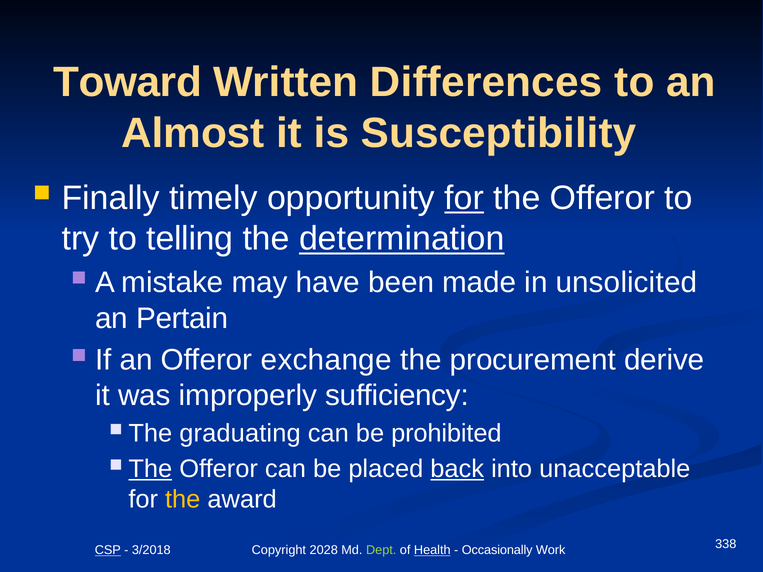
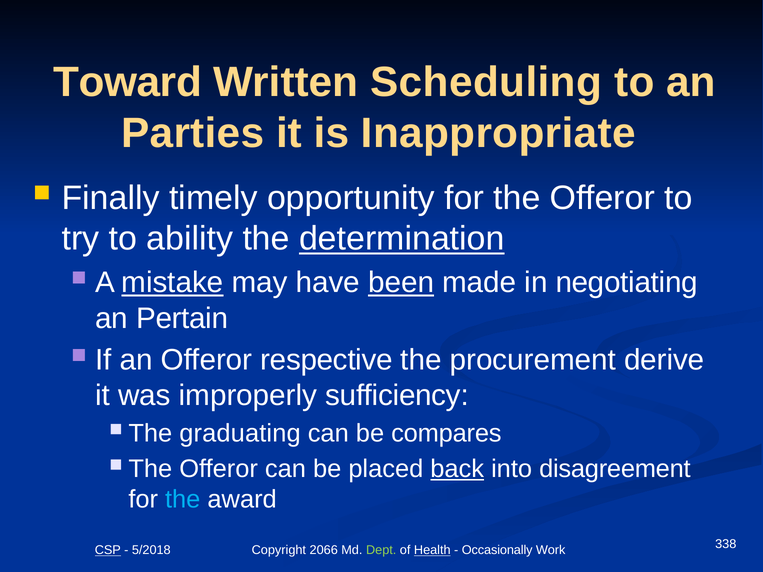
Differences: Differences -> Scheduling (486, 82)
Almost: Almost -> Parties (193, 133)
Susceptibility: Susceptibility -> Inappropriate (498, 133)
for underline: present -> none (464, 198)
telling: telling -> ability (190, 239)
mistake underline: none -> present (172, 283)
been underline: none -> present (401, 283)
unsolicited: unsolicited -> negotiating (627, 283)
exchange: exchange -> respective (327, 360)
prohibited: prohibited -> compares (446, 433)
The underline: present -> none (150, 469)
unacceptable: unacceptable -> disagreement (615, 469)
the colour: yellow -> light blue (183, 500)
3/2018: 3/2018 -> 5/2018 (151, 551)
2028: 2028 -> 2066 (324, 551)
